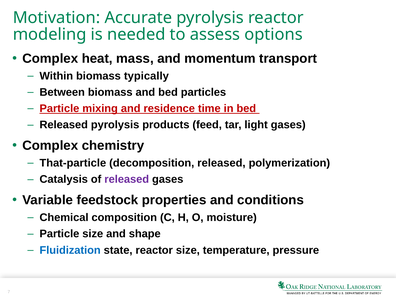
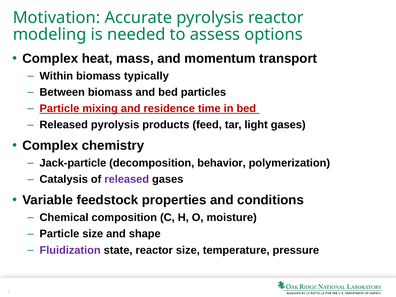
That-particle: That-particle -> Jack-particle (73, 163)
decomposition released: released -> behavior (221, 163)
Fluidization colour: blue -> purple (70, 250)
